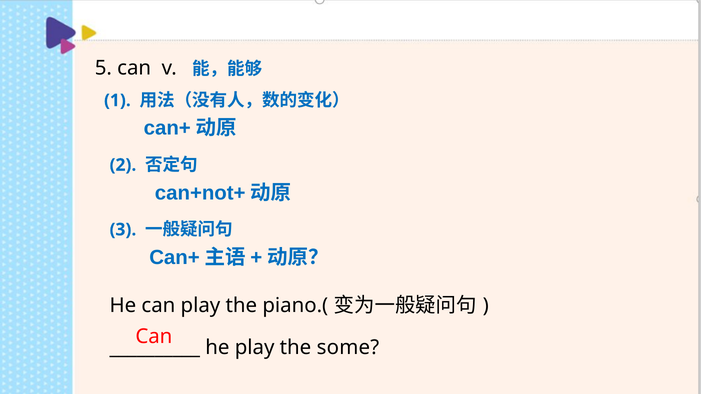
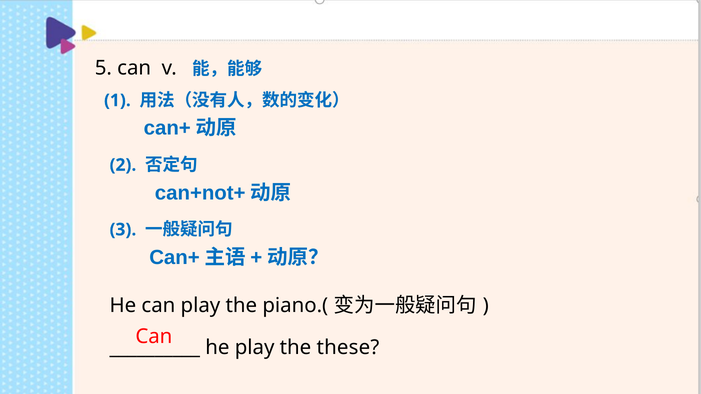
some: some -> these (348, 348)
